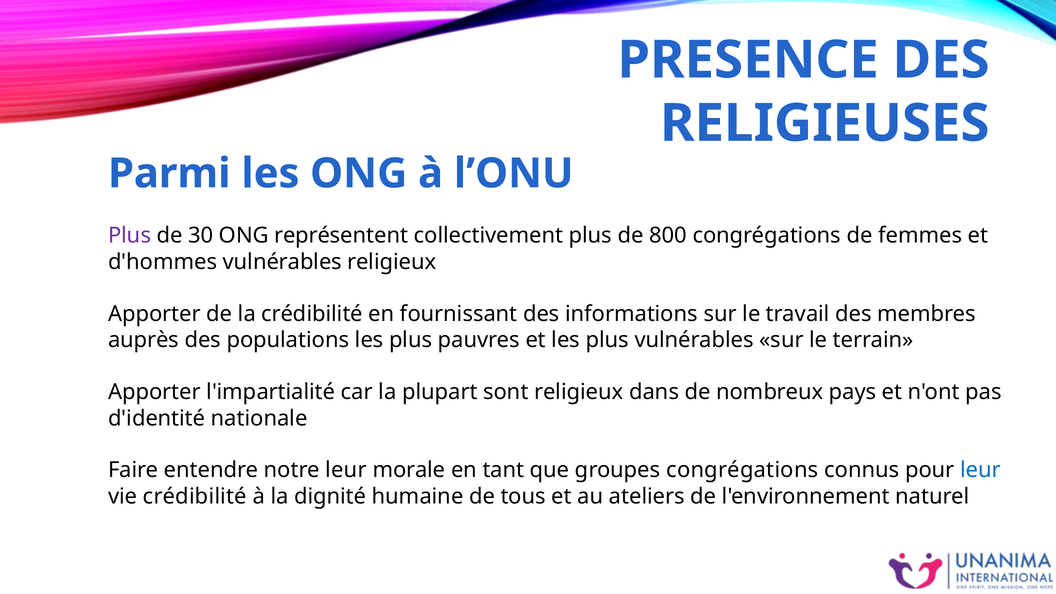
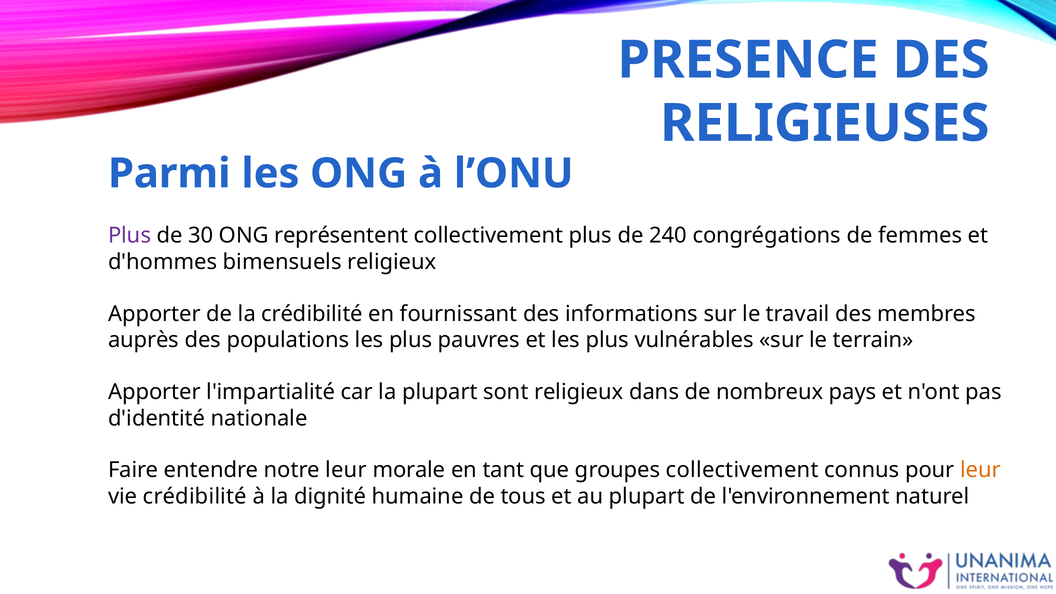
800: 800 -> 240 (668, 236)
d'hommes vulnérables: vulnérables -> bimensuels (282, 262)
groupes congrégations: congrégations -> collectivement (742, 470)
leur colour: blue -> orange (981, 470)
au ateliers: ateliers -> plupart (647, 496)
